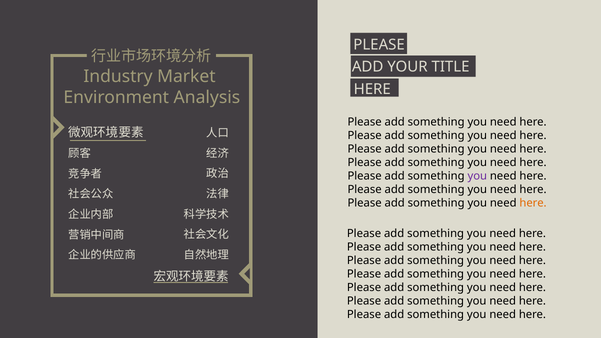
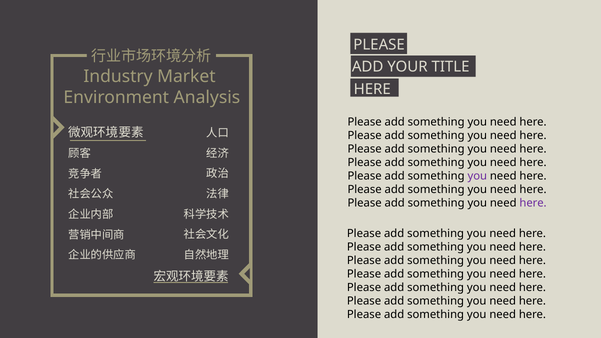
here colour: orange -> purple (533, 203)
